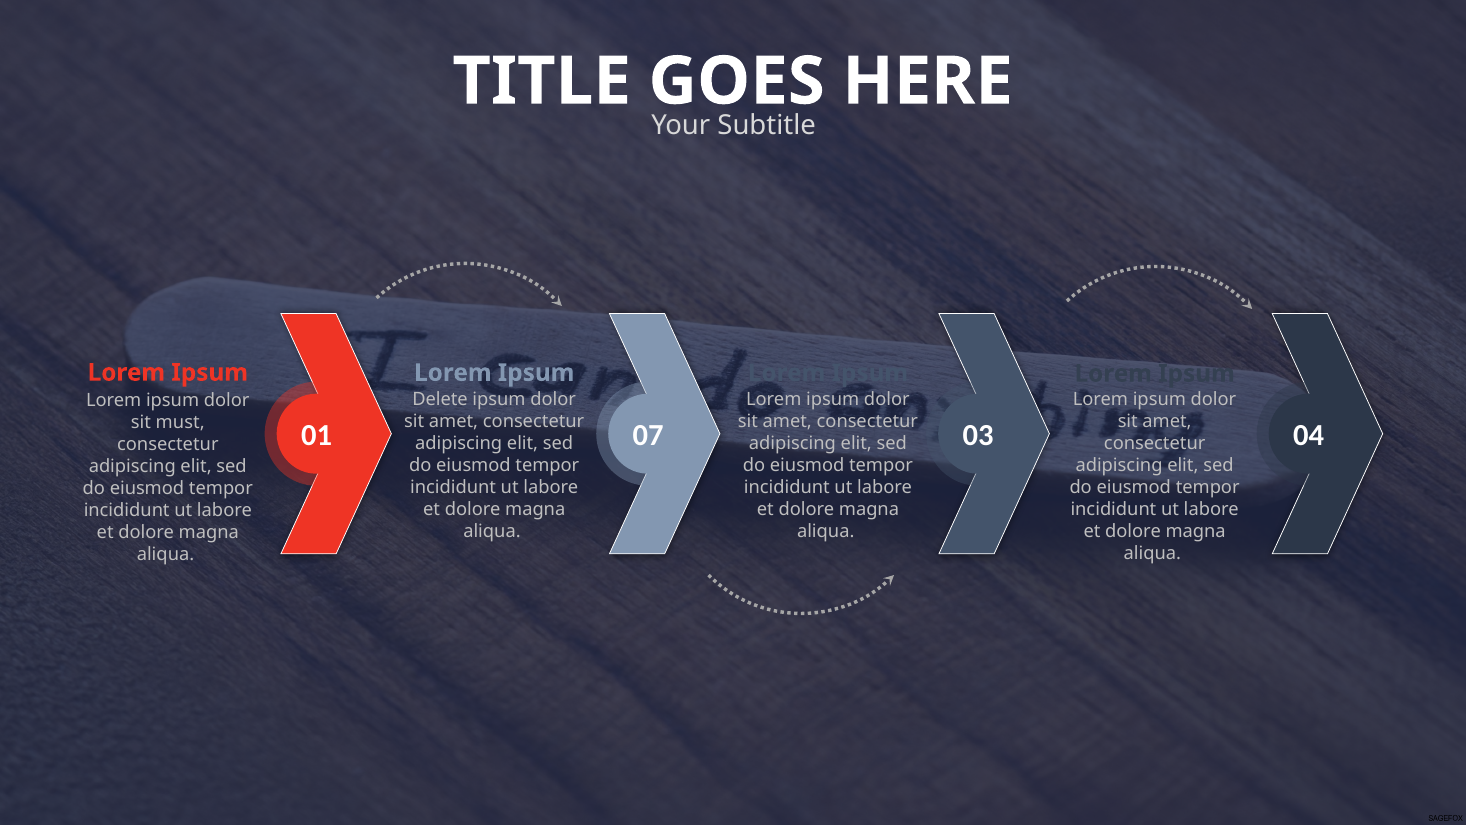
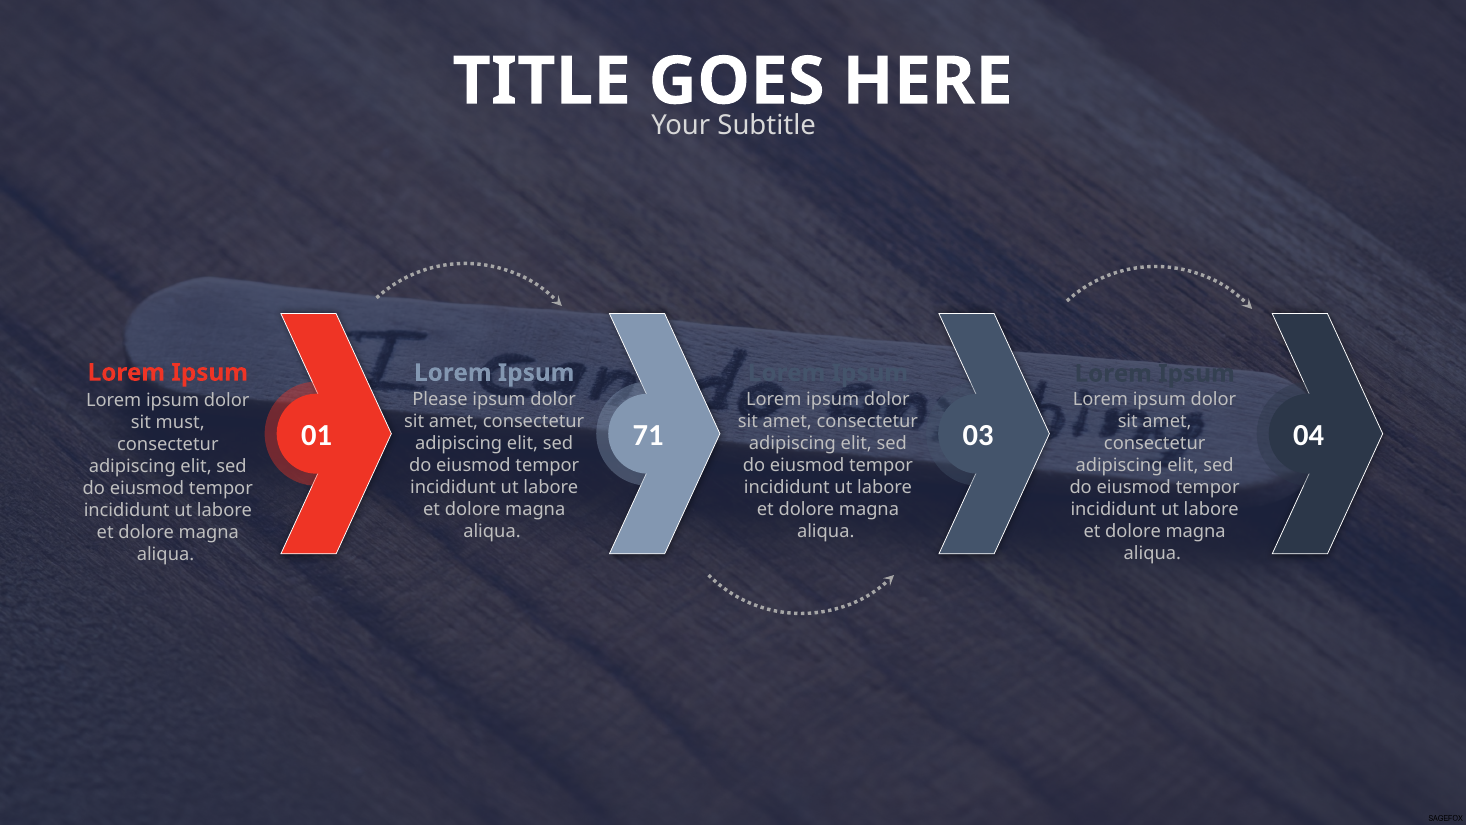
Delete: Delete -> Please (440, 400)
07: 07 -> 71 (648, 436)
